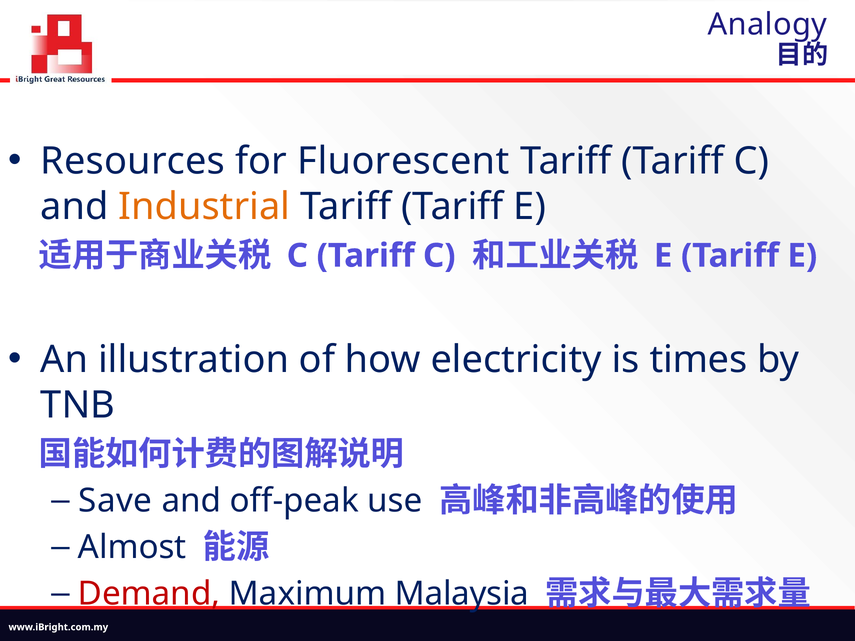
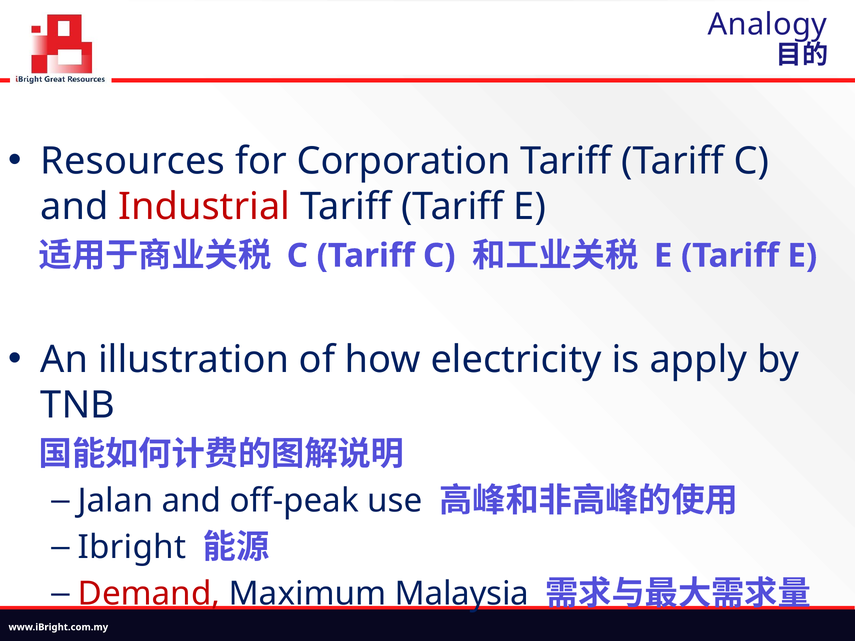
Fluorescent: Fluorescent -> Corporation (404, 161)
Industrial colour: orange -> red (204, 207)
times: times -> apply (698, 360)
Save: Save -> Jalan (115, 501)
Almost: Almost -> Ibright (132, 548)
